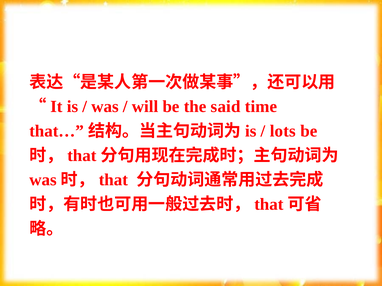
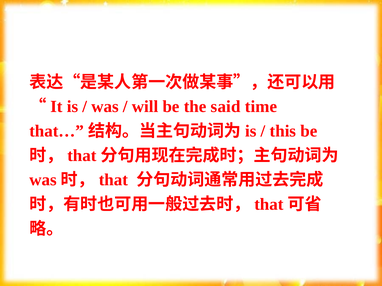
lots: lots -> this (283, 131)
